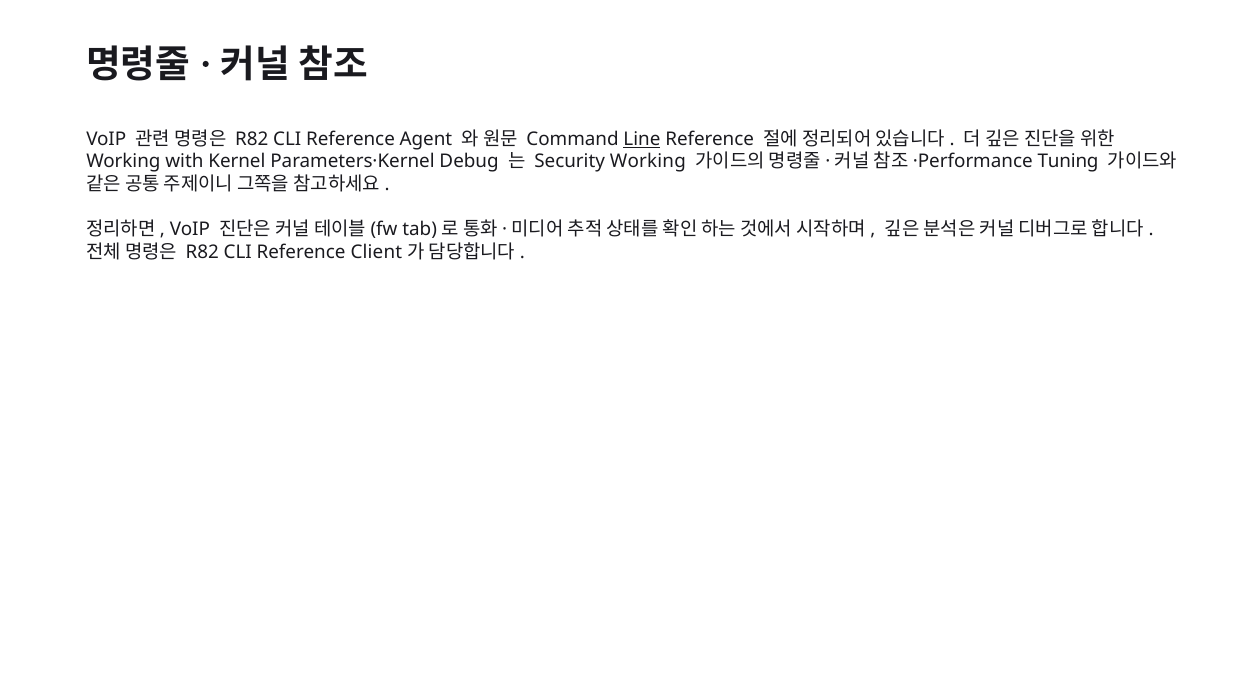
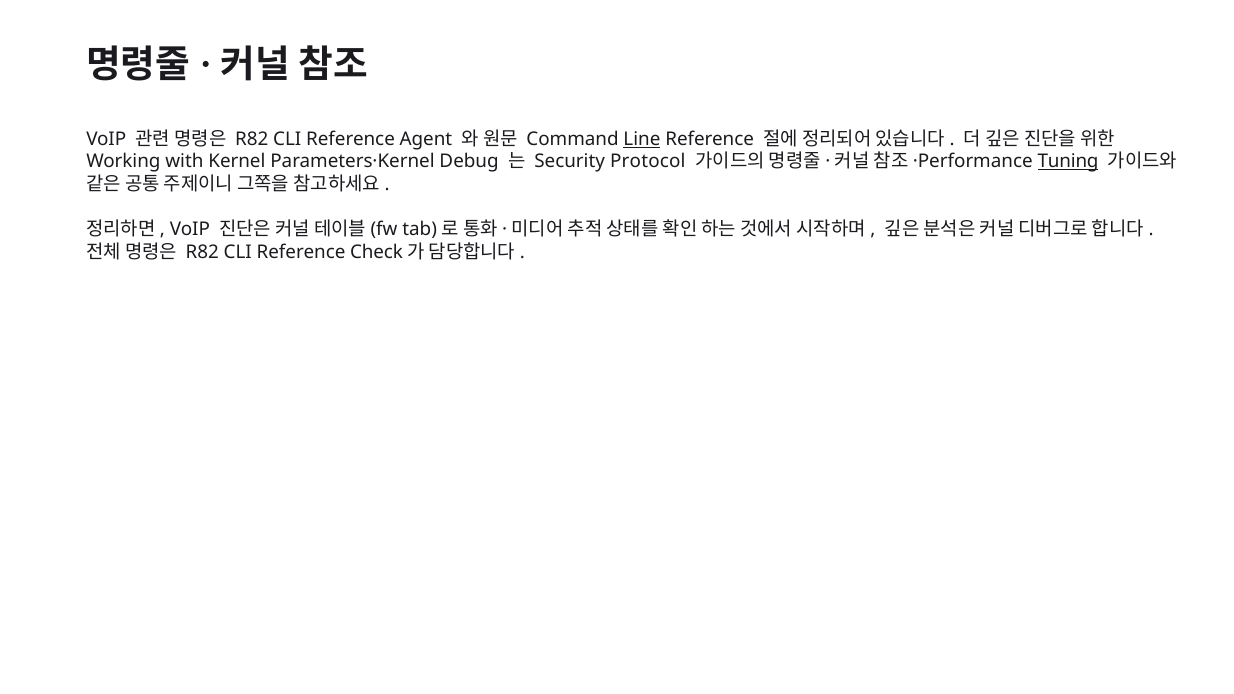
Security Working: Working -> Protocol (648, 162)
Tuning underline: none -> present (1068, 162)
Client: Client -> Check (377, 252)
